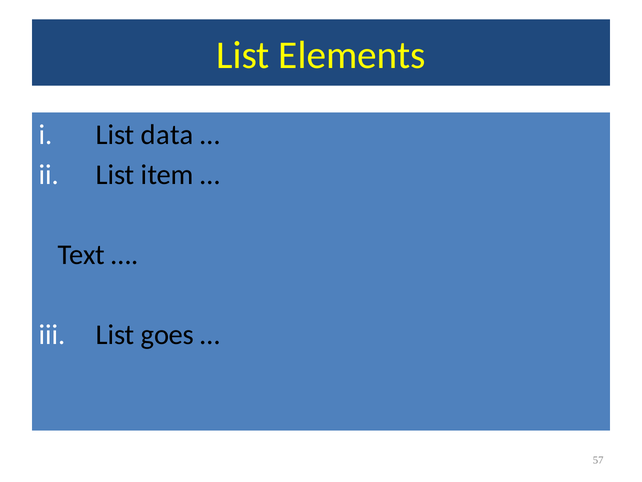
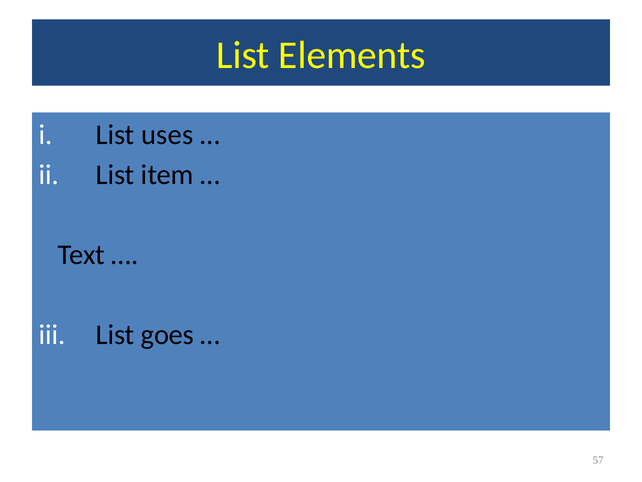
data: data -> uses (167, 135)
